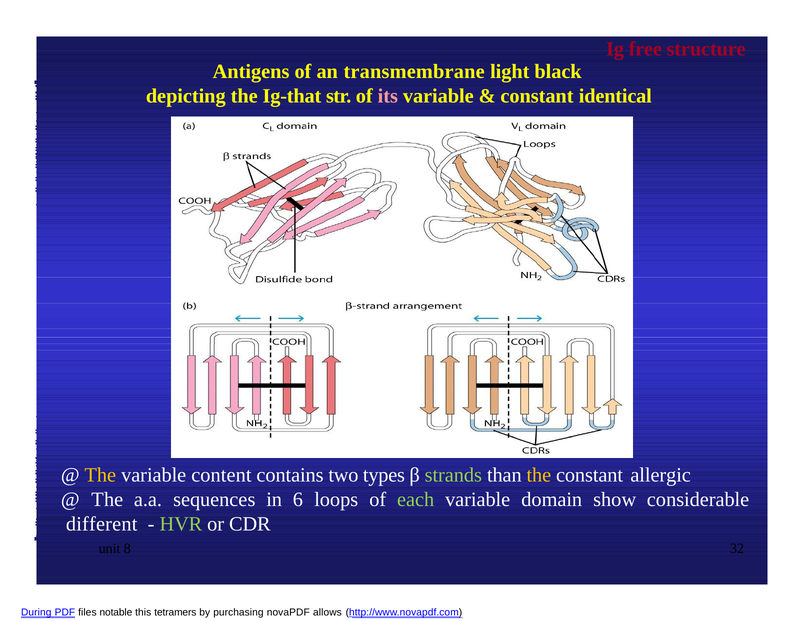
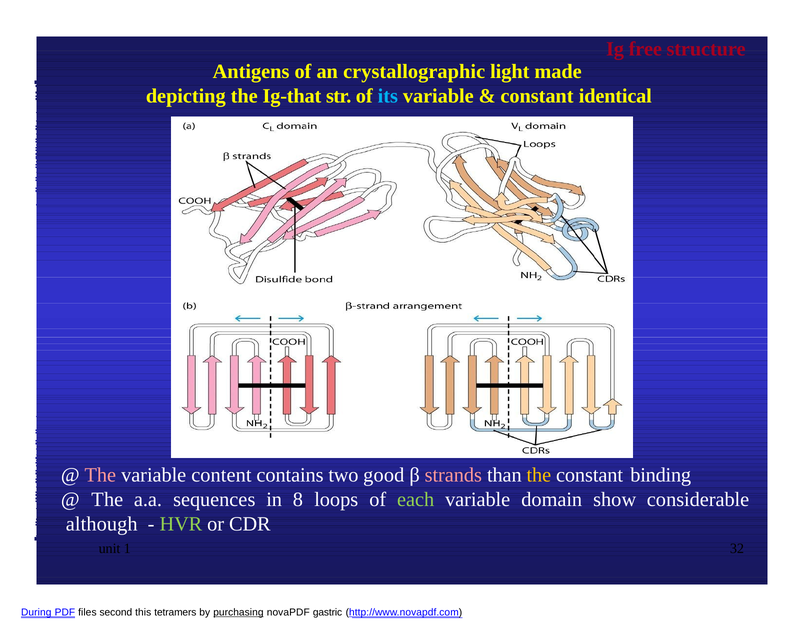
transmembrane: transmembrane -> crystallographic (414, 71)
black: black -> made (558, 71)
its colour: pink -> light blue (388, 96)
The colour: yellow -> pink (100, 475)
types: types -> good (384, 475)
strands colour: light green -> pink (453, 475)
allergic: allergic -> binding (661, 475)
6: 6 -> 8 (298, 500)
different: different -> although (102, 524)
8: 8 -> 1 (127, 549)
notable: notable -> second (116, 613)
purchasing underline: none -> present (238, 613)
allows: allows -> gastric (328, 613)
